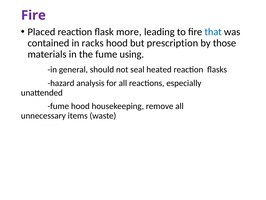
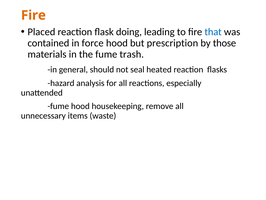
Fire colour: purple -> orange (33, 15)
more: more -> doing (129, 32)
racks: racks -> force (93, 43)
using: using -> trash (132, 54)
